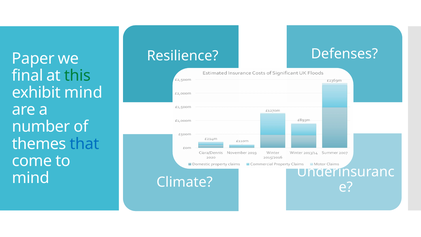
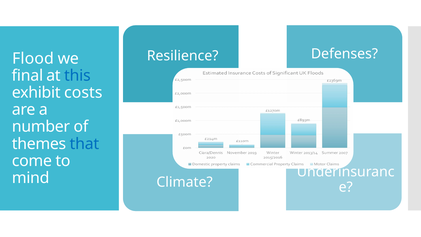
Paper: Paper -> Flood (33, 58)
this colour: green -> blue (77, 76)
exhibit mind: mind -> costs (83, 93)
